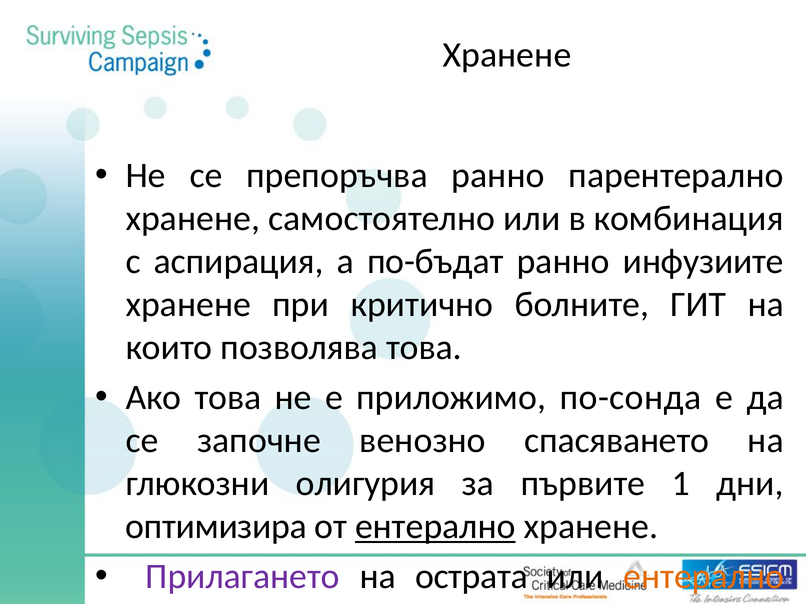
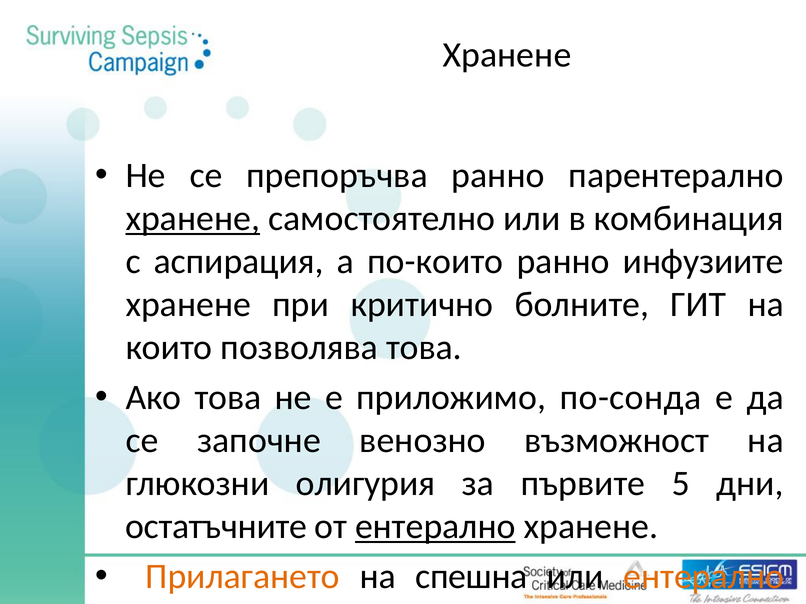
хранене underline: none -> present (193, 219)
по-бъдат: по-бъдат -> по-които (435, 262)
спасяването: спасяването -> възможност (617, 441)
1: 1 -> 5 (681, 484)
оптимизира: оптимизира -> остатъчните (216, 527)
Прилагането colour: purple -> orange (243, 577)
острата: острата -> спешна (472, 577)
